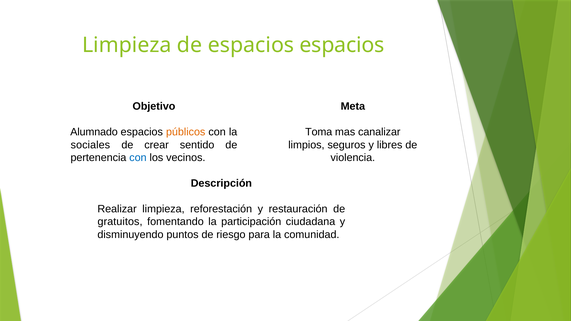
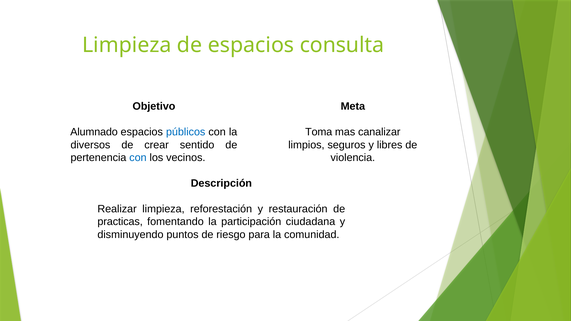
espacios espacios: espacios -> consulta (342, 45)
públicos colour: orange -> blue (186, 132)
sociales: sociales -> diversos (90, 145)
gratuitos: gratuitos -> practicas (120, 222)
